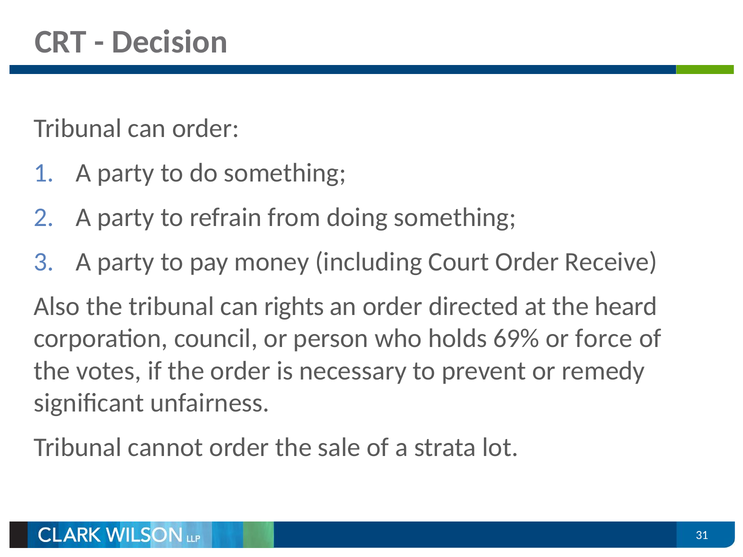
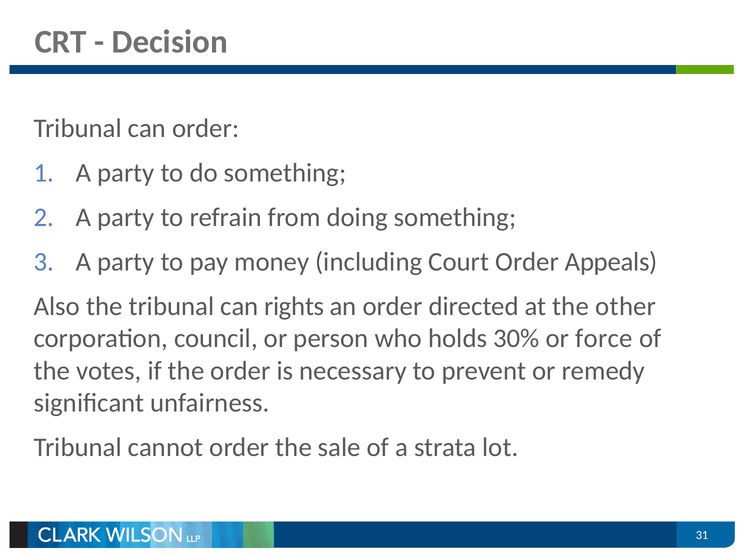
Receive: Receive -> Appeals (611, 262)
heard: heard -> other (626, 307)
69%: 69% -> 30% (516, 339)
